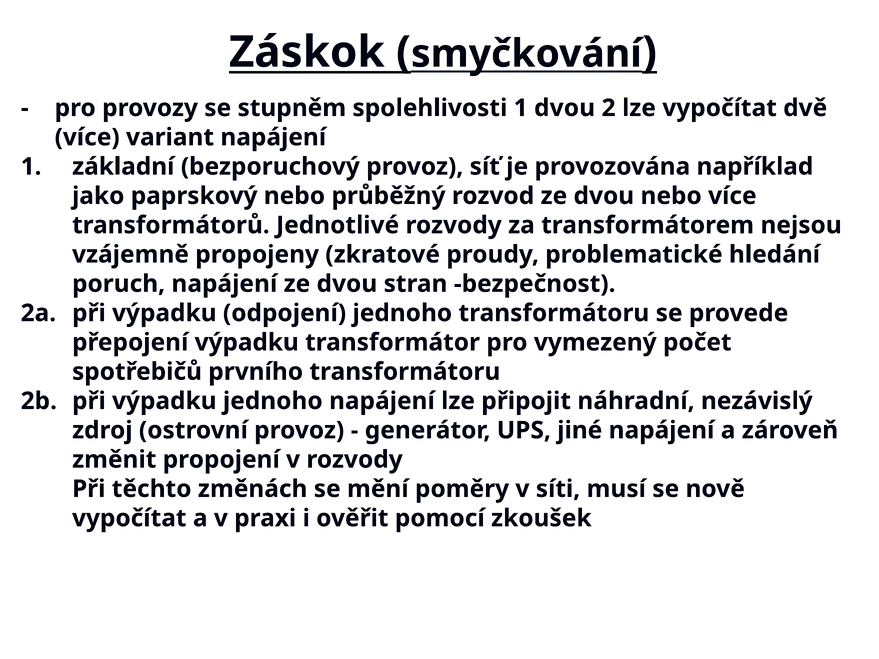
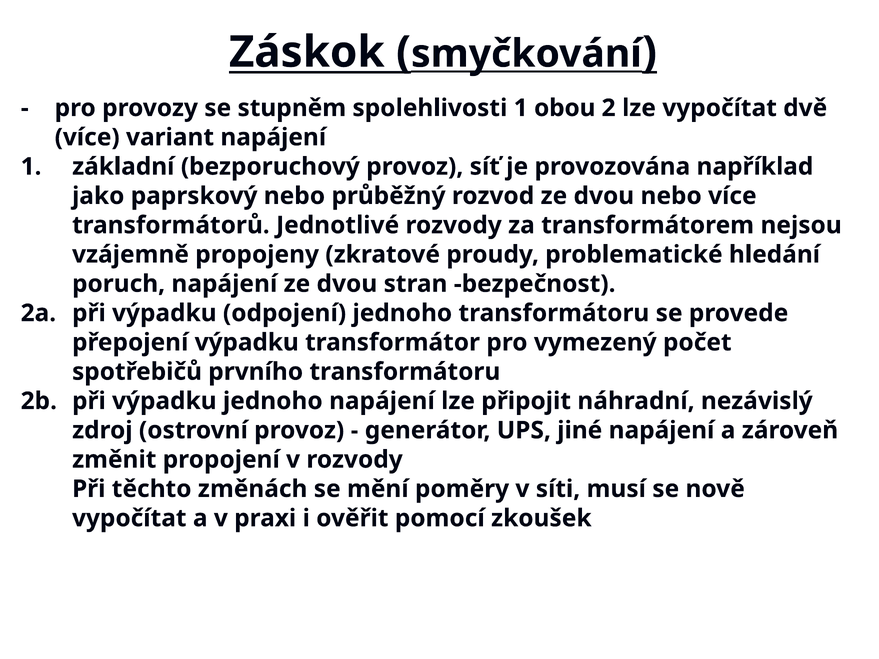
1 dvou: dvou -> obou (565, 108)
